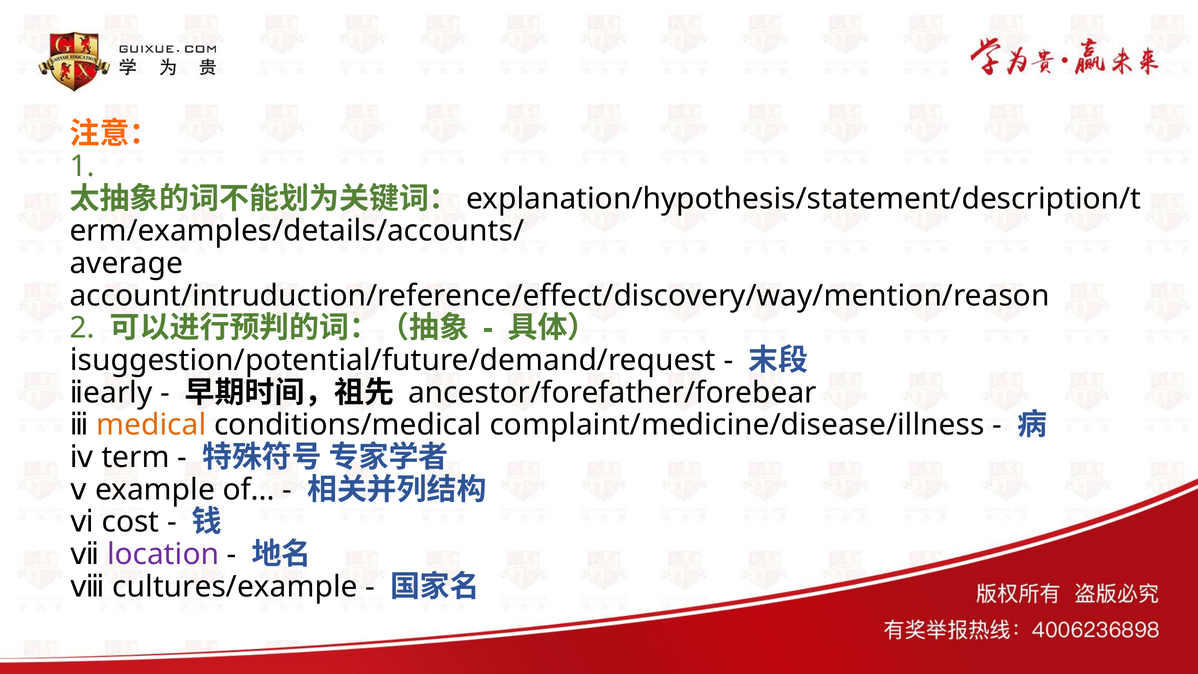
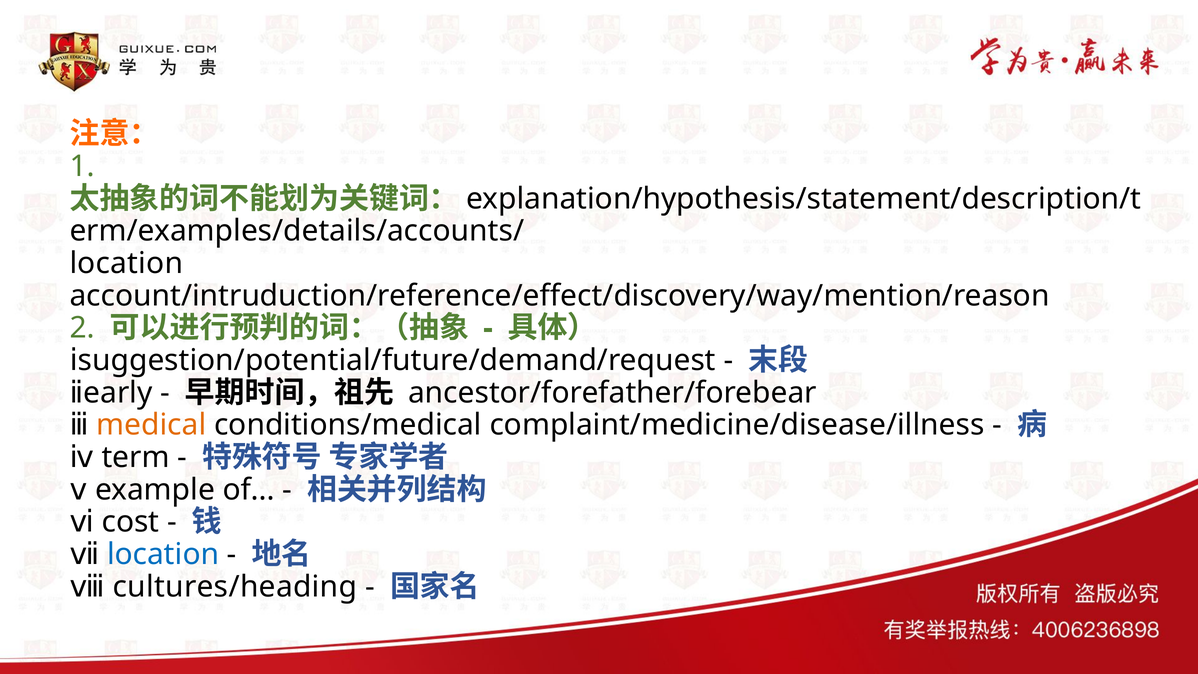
average: average -> location (126, 263)
location colour: purple -> blue (163, 554)
cultures/example: cultures/example -> cultures/heading (235, 587)
